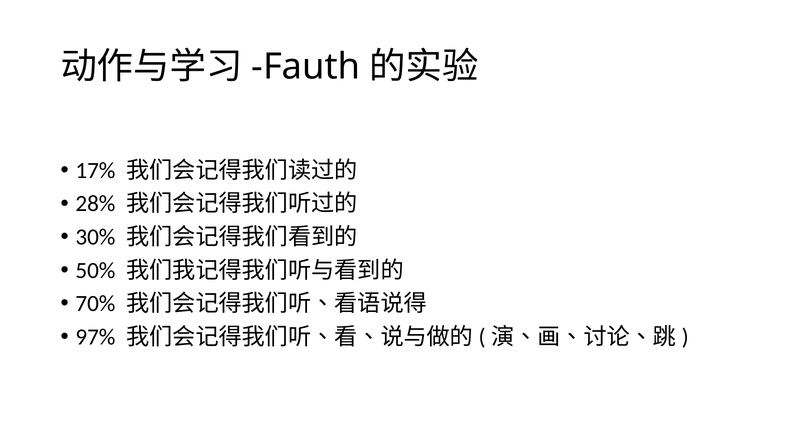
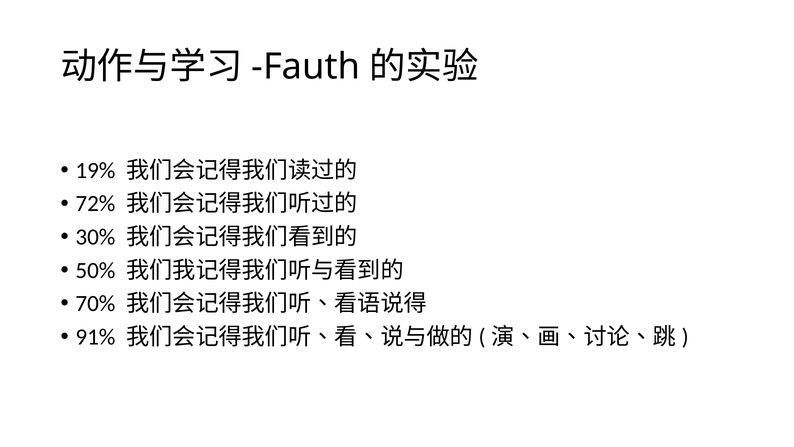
17%: 17% -> 19% (95, 170)
28%: 28% -> 72% (95, 204)
97%: 97% -> 91% (95, 337)
